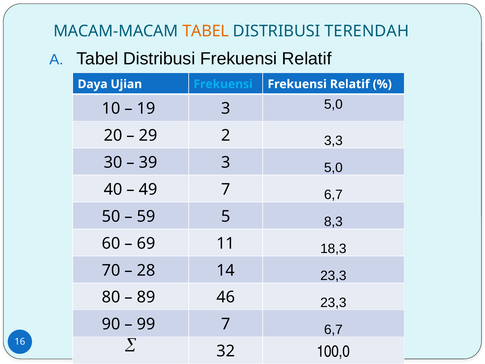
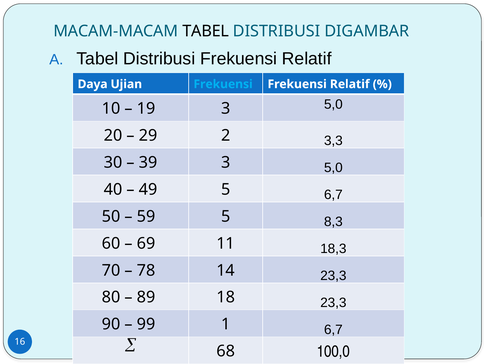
TABEL colour: orange -> black (206, 31)
TERENDAH: TERENDAH -> DIGAMBAR (367, 31)
49 7: 7 -> 5 (226, 189)
28: 28 -> 78 (146, 270)
46: 46 -> 18 (226, 297)
99 7: 7 -> 1 (226, 324)
32: 32 -> 68 (226, 351)
